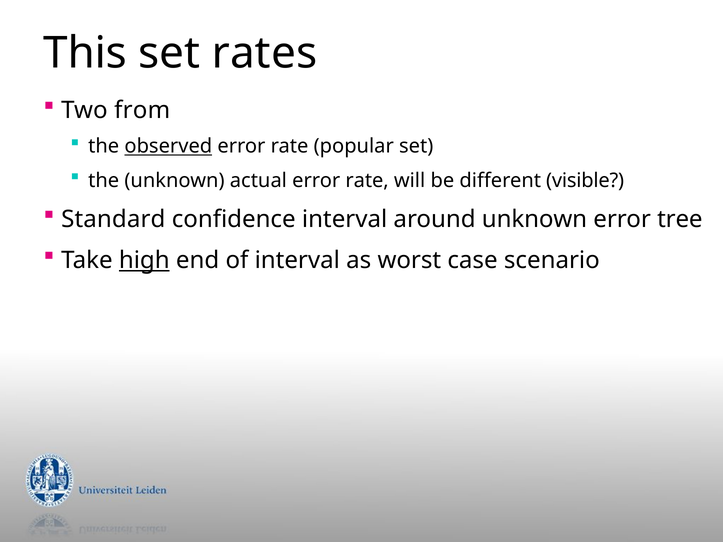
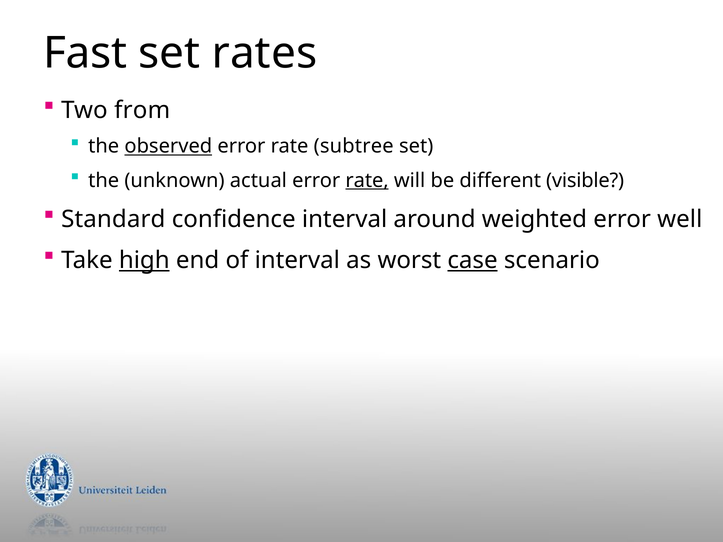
This: This -> Fast (85, 53)
popular: popular -> subtree (354, 146)
rate underline: none -> present (367, 181)
around unknown: unknown -> weighted (534, 219)
tree: tree -> well (680, 219)
case underline: none -> present (472, 260)
